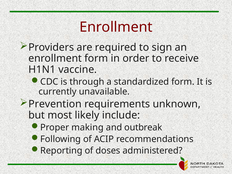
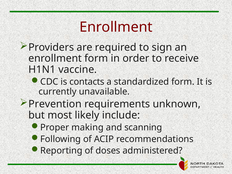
through: through -> contacts (87, 82)
outbreak: outbreak -> scanning (143, 127)
